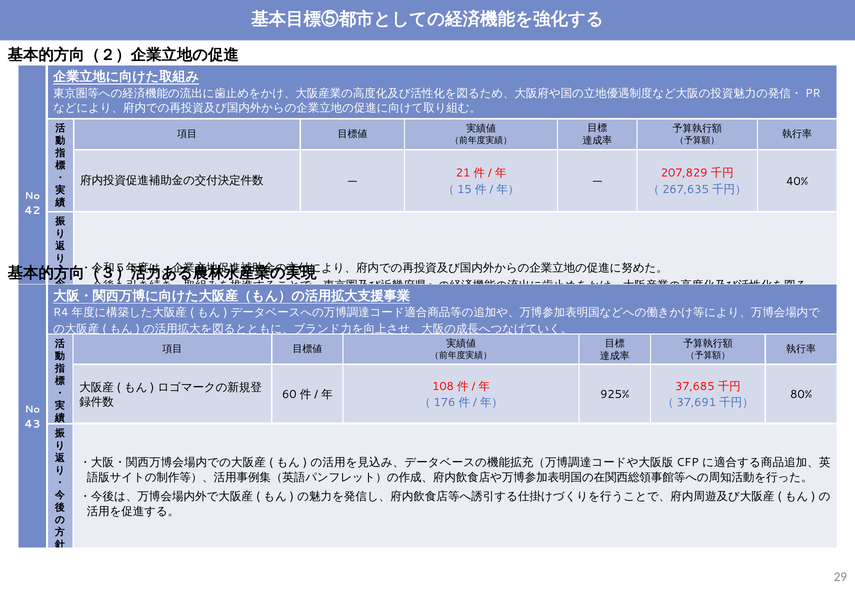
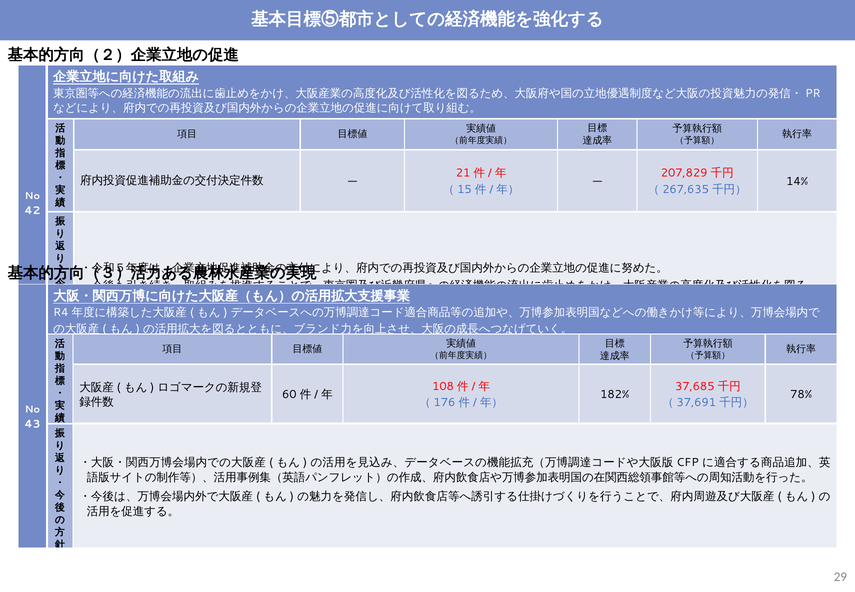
40%: 40% -> 14% (797, 181)
925%: 925% -> 182% (615, 394)
80%: 80% -> 78% (801, 394)
